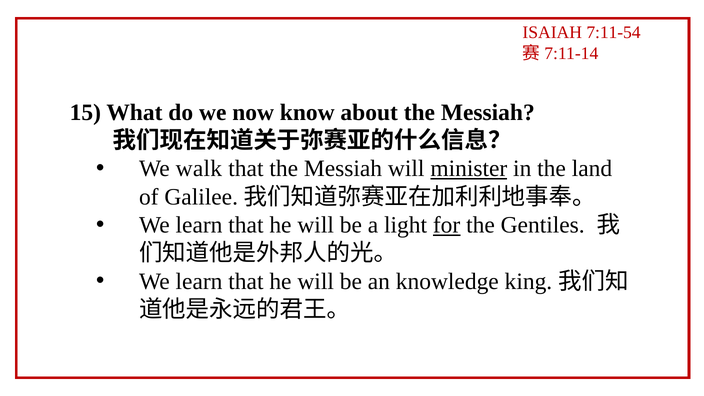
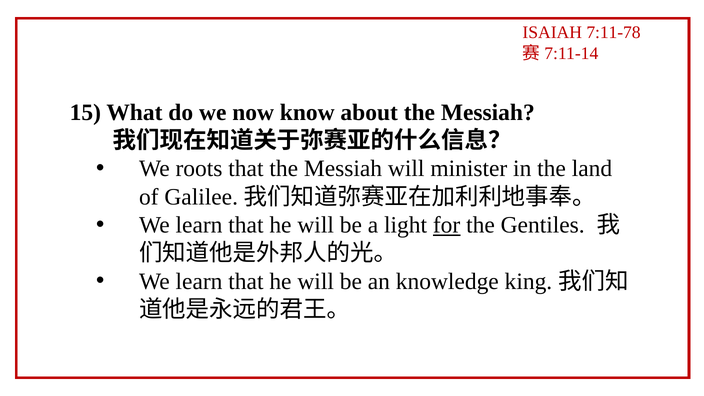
7:11-54: 7:11-54 -> 7:11-78 (614, 33)
walk: walk -> roots (199, 169)
minister underline: present -> none (469, 169)
